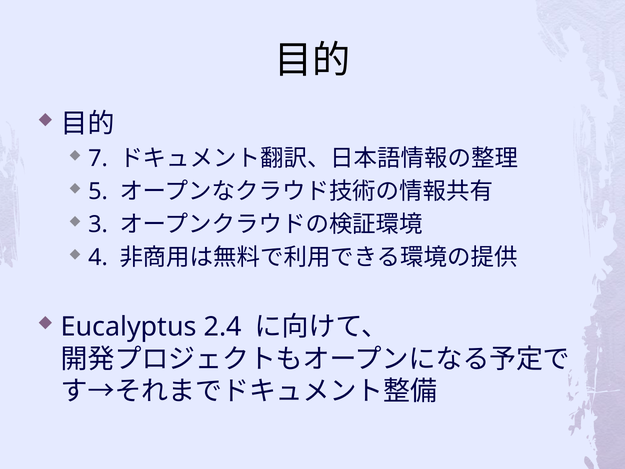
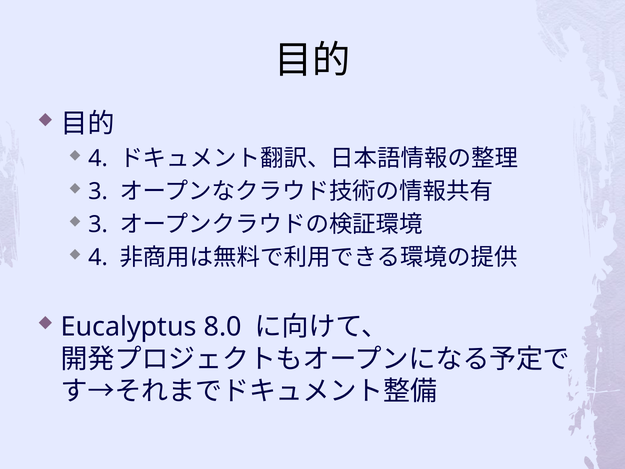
7: 7 -> 4 (98, 159)
5: 5 -> 3 (98, 192)
2.4: 2.4 -> 8.0 (223, 327)
